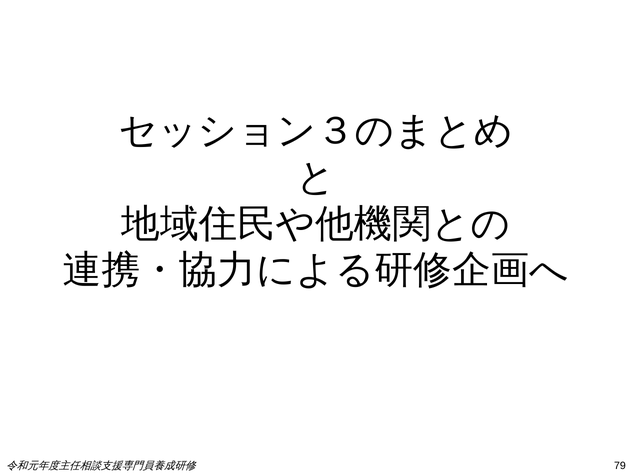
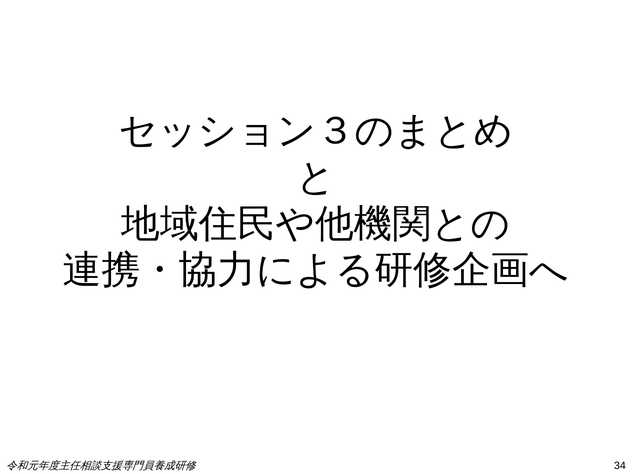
79: 79 -> 34 (620, 466)
